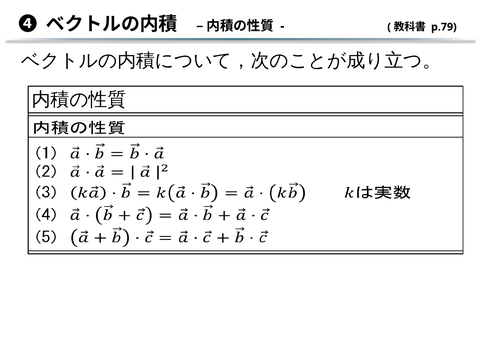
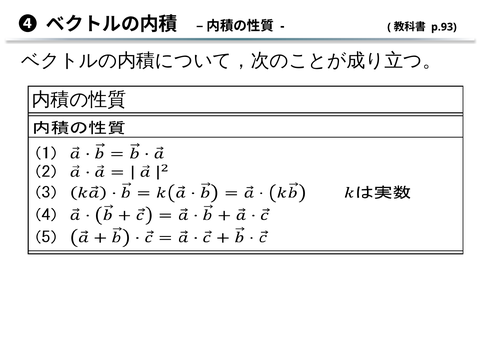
p.79: p.79 -> p.93 (444, 27)
